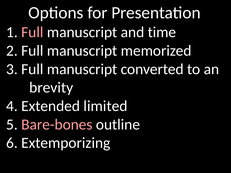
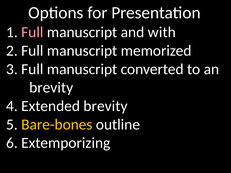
time: time -> with (162, 32)
Extended limited: limited -> brevity (105, 106)
Bare-bones colour: pink -> yellow (57, 125)
